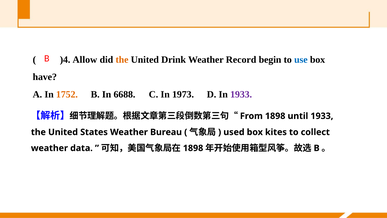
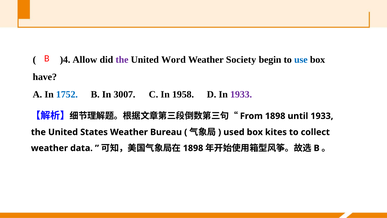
the colour: orange -> purple (122, 60)
Drink: Drink -> Word (174, 60)
Record: Record -> Society (241, 60)
1752 colour: orange -> blue (67, 94)
6688: 6688 -> 3007 (124, 94)
1973: 1973 -> 1958 (183, 94)
